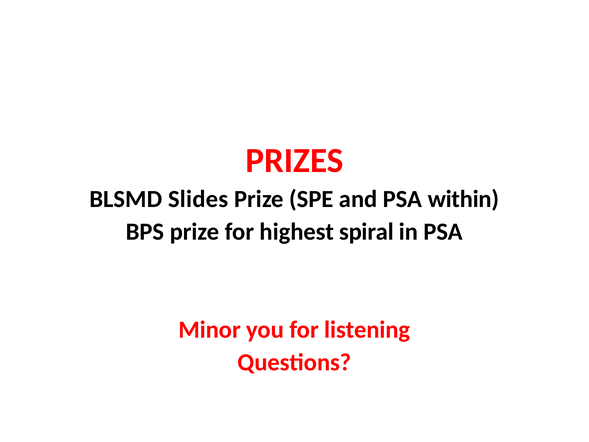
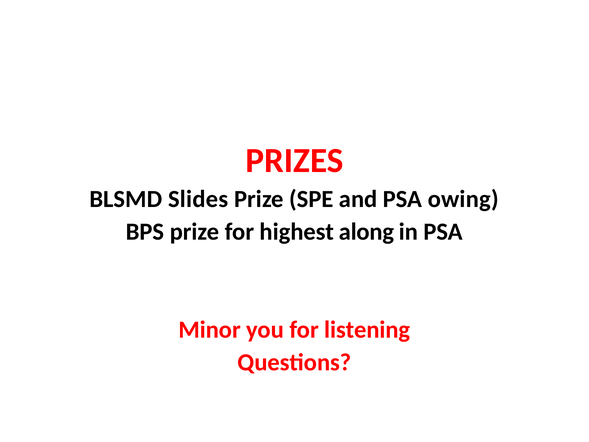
within: within -> owing (463, 199)
spiral: spiral -> along (366, 231)
